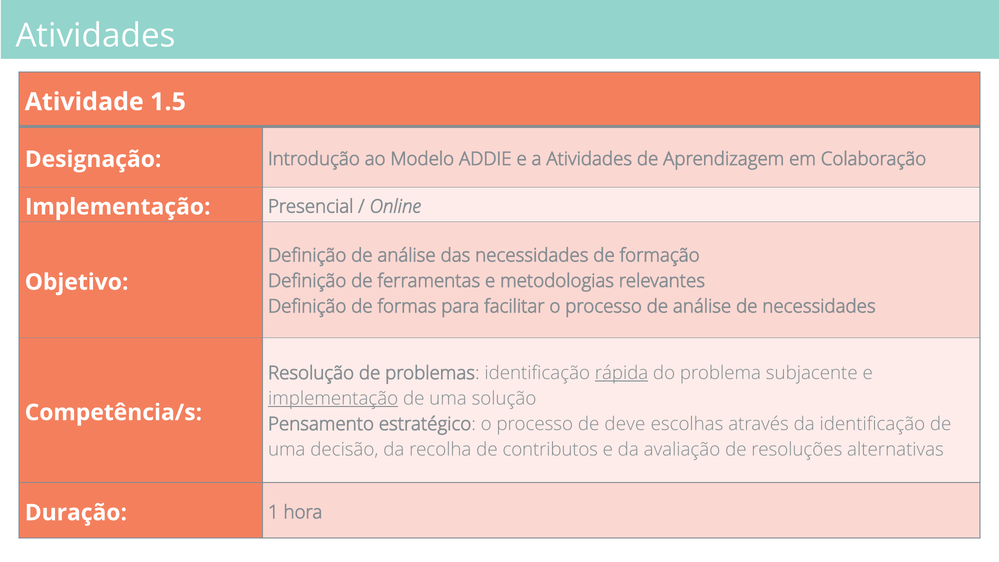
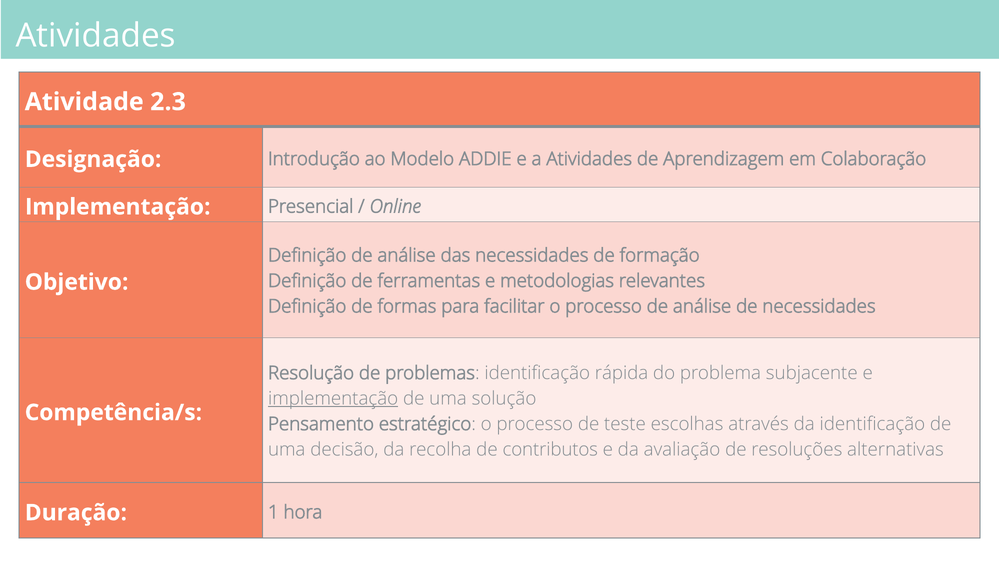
1.5: 1.5 -> 2.3 (168, 102)
rápida underline: present -> none (622, 373)
deve: deve -> teste (625, 424)
